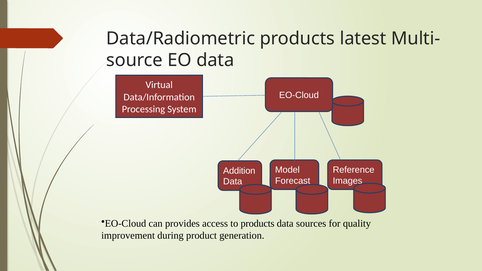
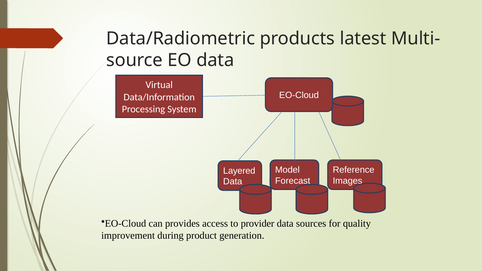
Addition: Addition -> Layered (239, 171)
to products: products -> provider (258, 224)
